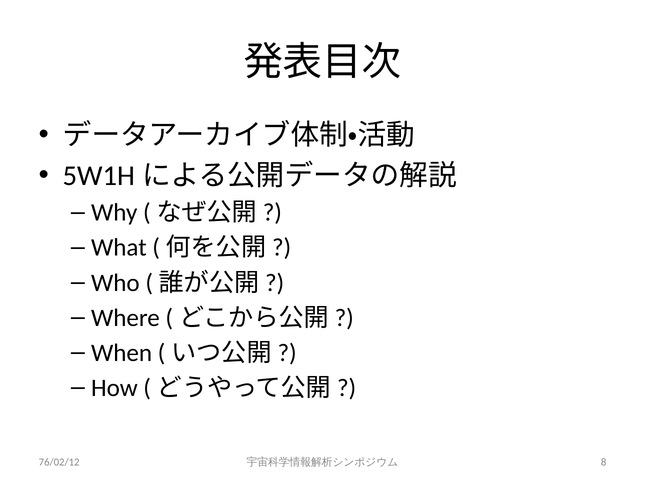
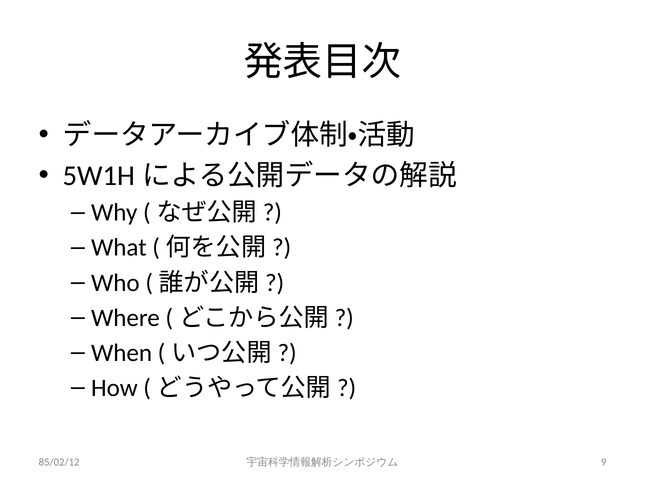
76/02/12: 76/02/12 -> 85/02/12 (59, 462)
8: 8 -> 9 (604, 462)
